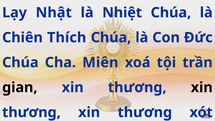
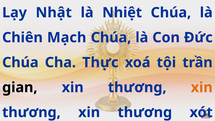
Thích: Thích -> Mạch (67, 38)
Miên: Miên -> Thực (100, 62)
xin colour: black -> orange (202, 87)
